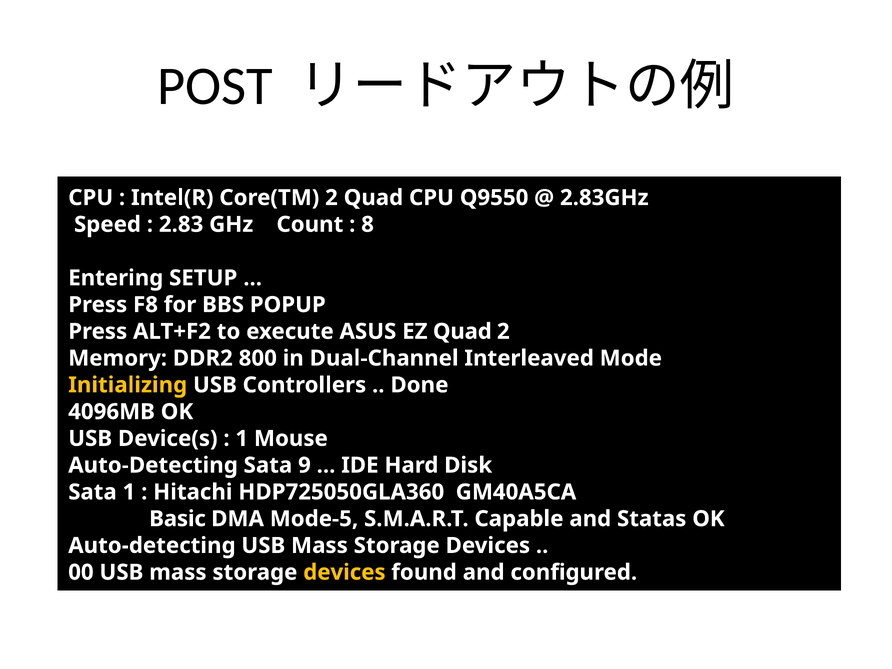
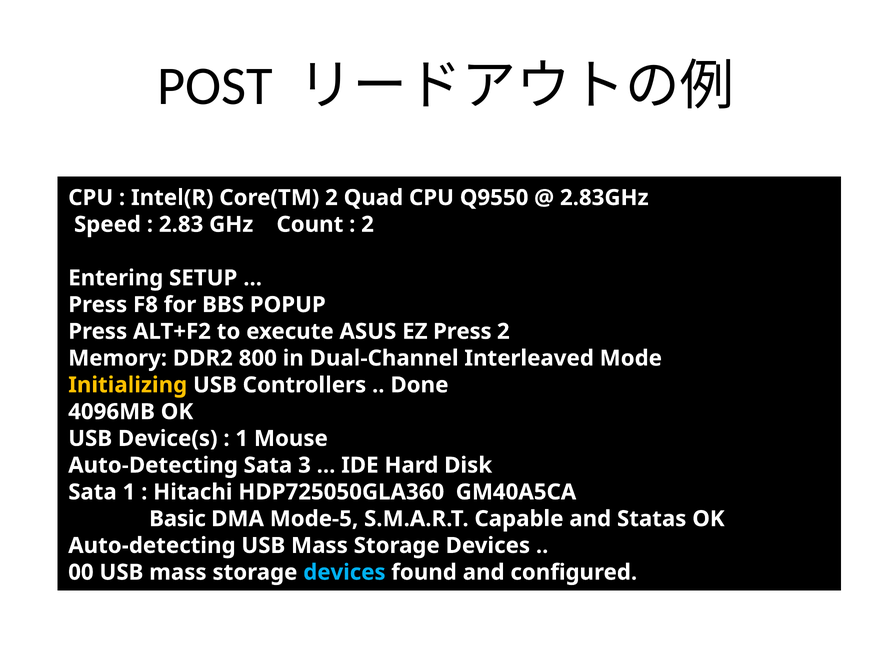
8: 8 -> 2 (368, 224)
EZ Quad: Quad -> Press (462, 331)
9: 9 -> 3 (304, 465)
devices colour: yellow -> light blue (344, 572)
